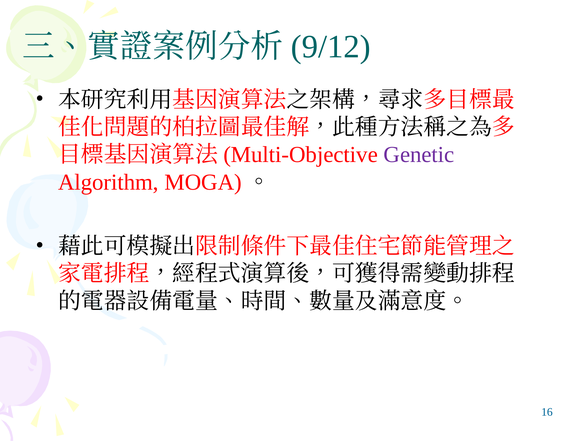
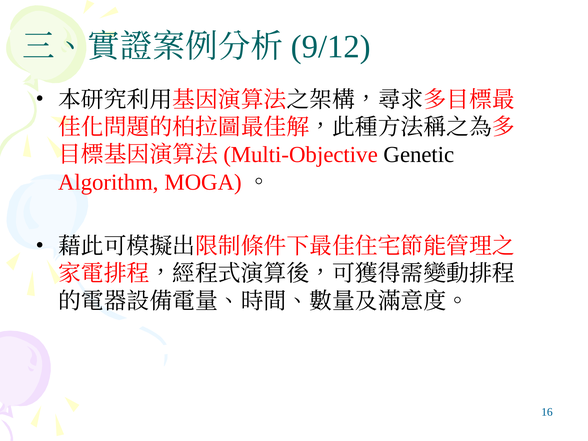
Genetic colour: purple -> black (419, 155)
